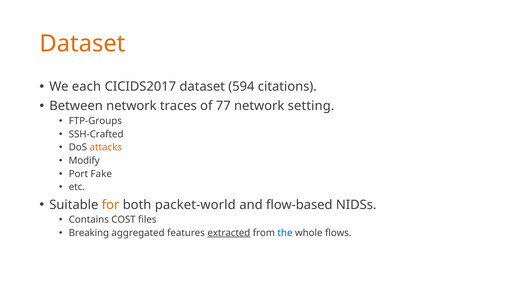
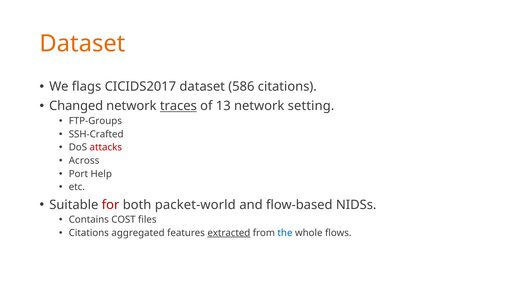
each: each -> flags (87, 87)
594: 594 -> 586 (241, 87)
Between: Between -> Changed (76, 106)
traces underline: none -> present (178, 106)
77: 77 -> 13 (223, 106)
attacks colour: orange -> red (106, 147)
Modify: Modify -> Across (84, 161)
Fake: Fake -> Help (101, 174)
for colour: orange -> red (111, 205)
Breaking: Breaking -> Citations (89, 233)
